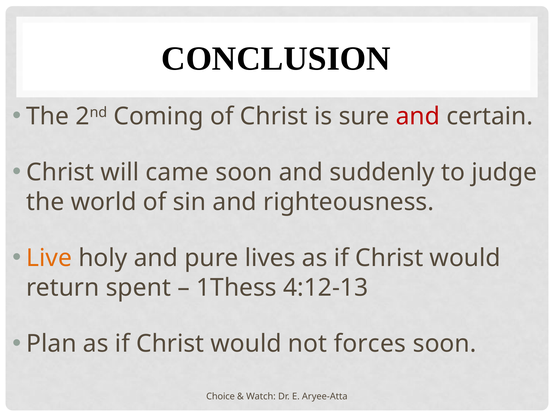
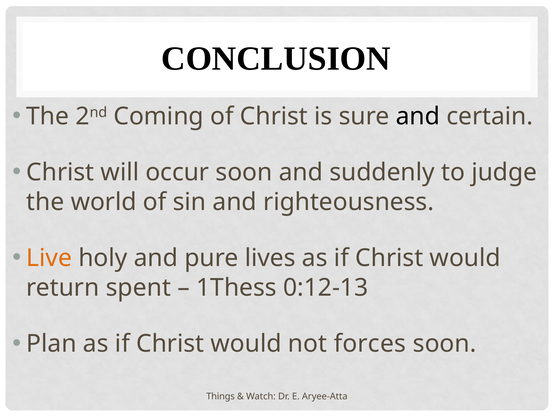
and colour: red -> black (418, 116)
came: came -> occur (177, 172)
4:12-13: 4:12-13 -> 0:12-13 (326, 287)
Choice: Choice -> Things (221, 396)
